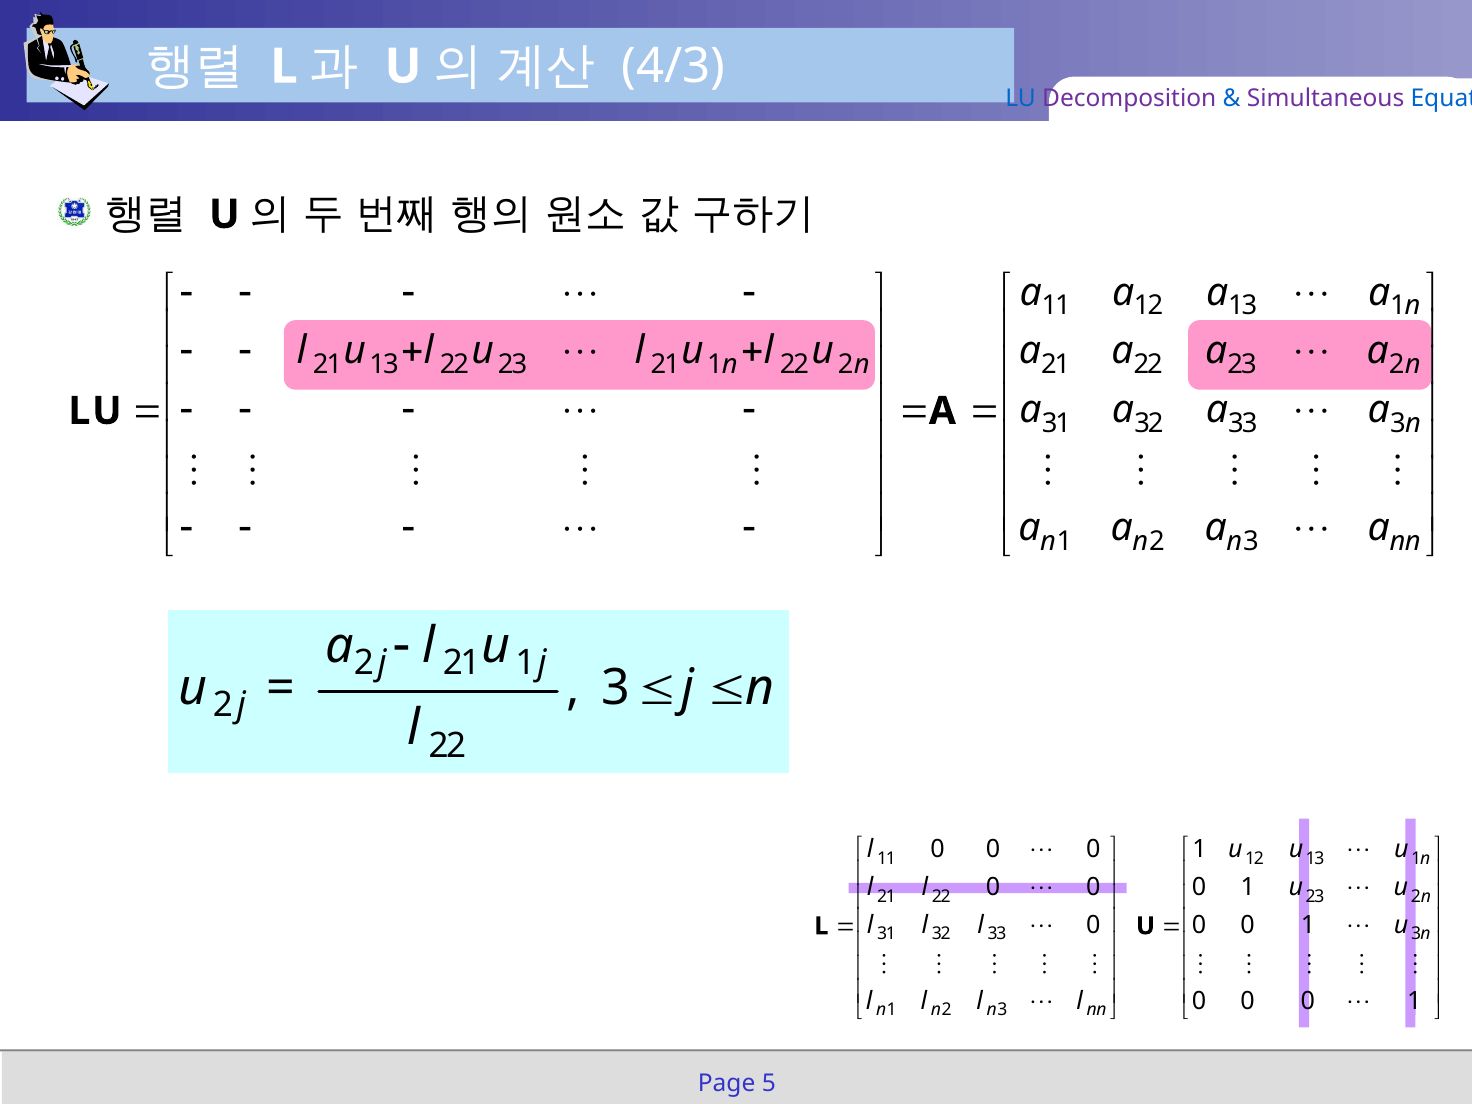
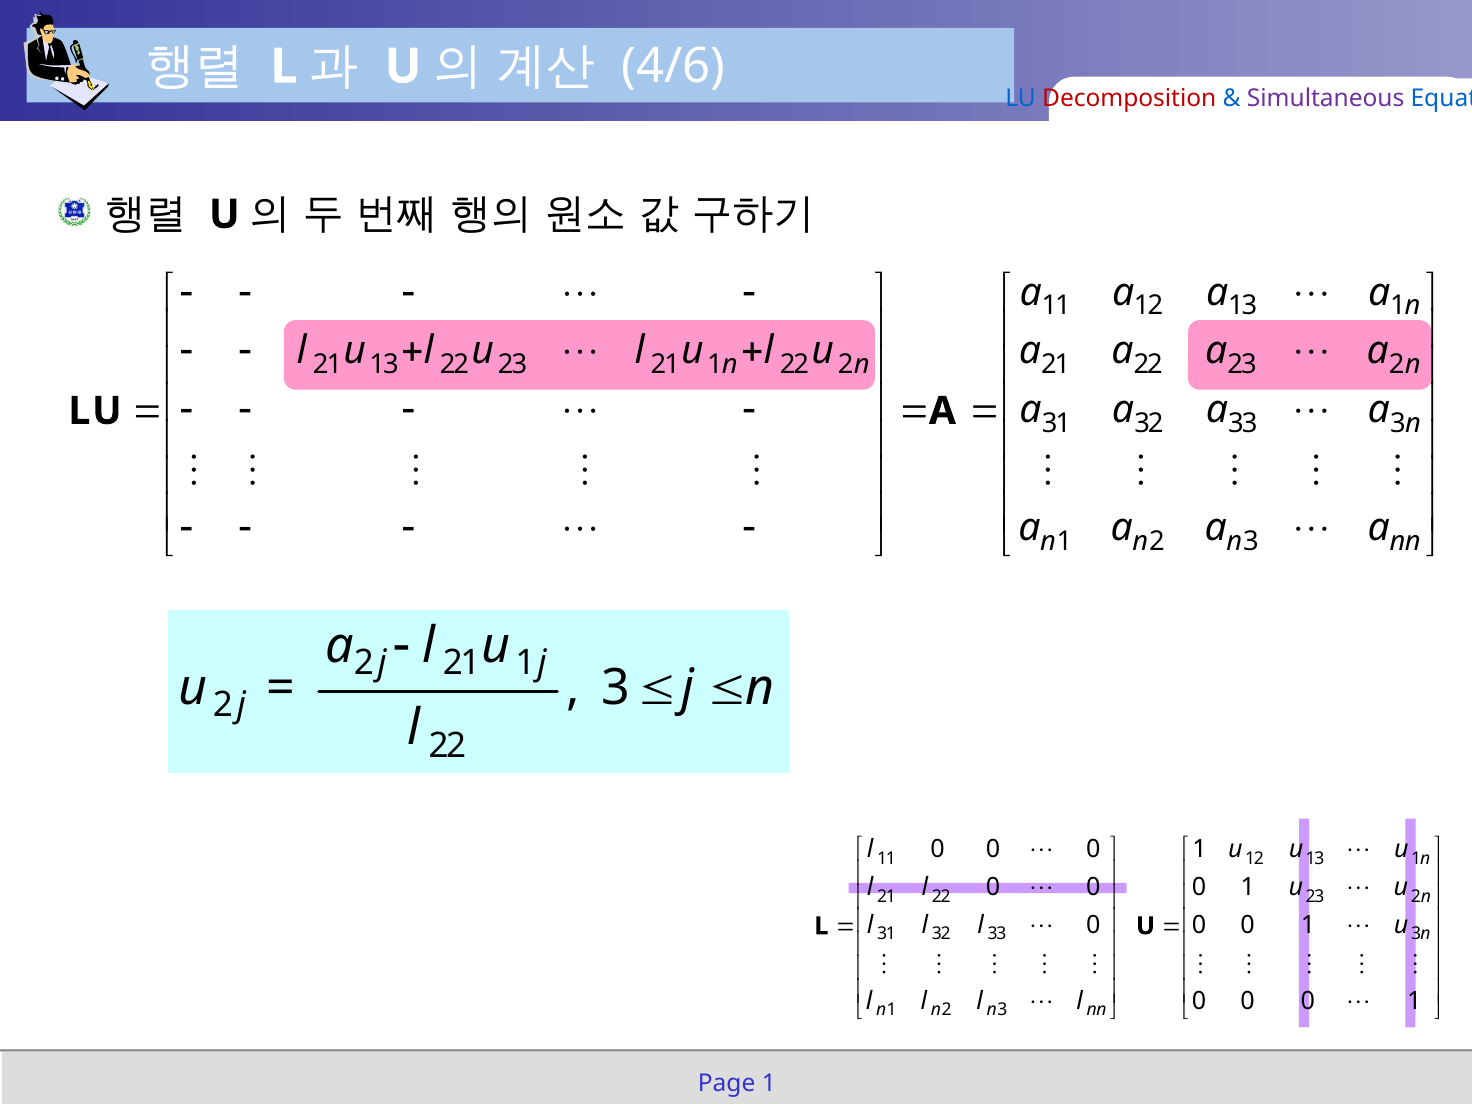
4/3: 4/3 -> 4/6 (673, 66)
Decomposition colour: purple -> red (1129, 99)
Page 5: 5 -> 1 (769, 1083)
